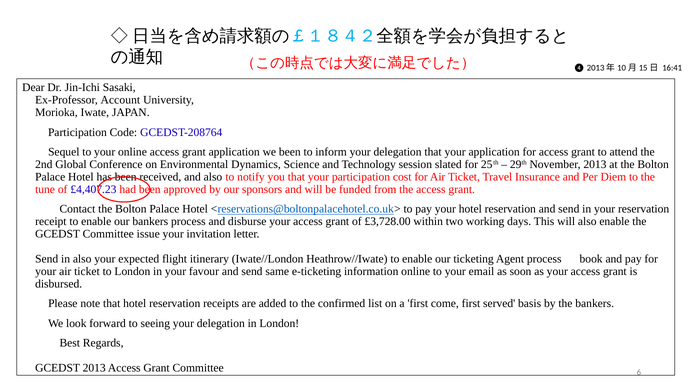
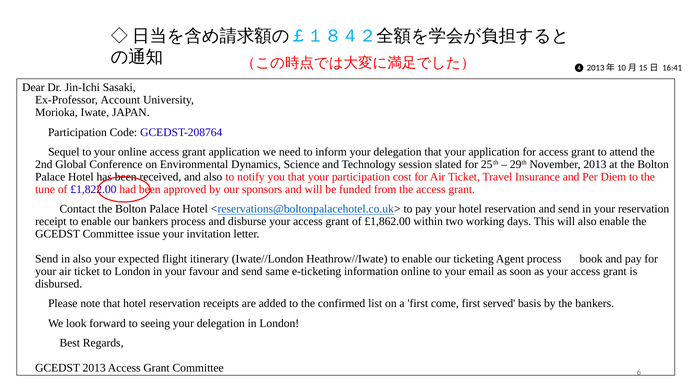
we been: been -> need (290, 152)
£4,407.23: £4,407.23 -> £1,822.00 (93, 189)
£3,728.00: £3,728.00 -> £1,862.00 (388, 222)
